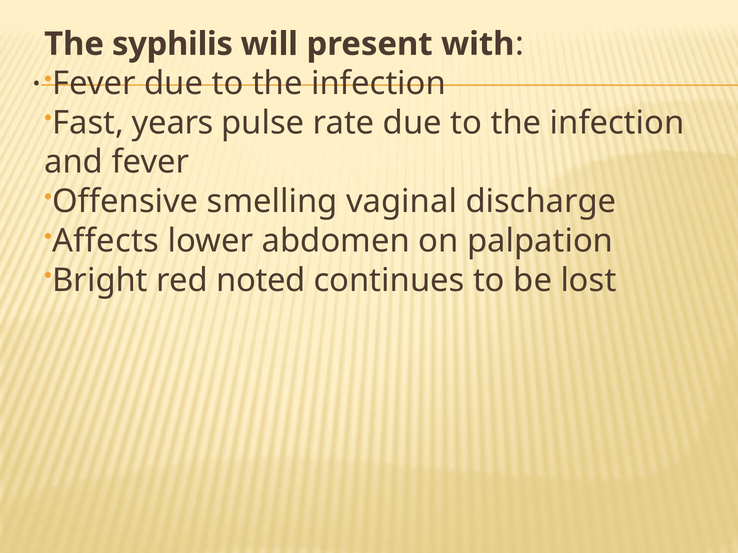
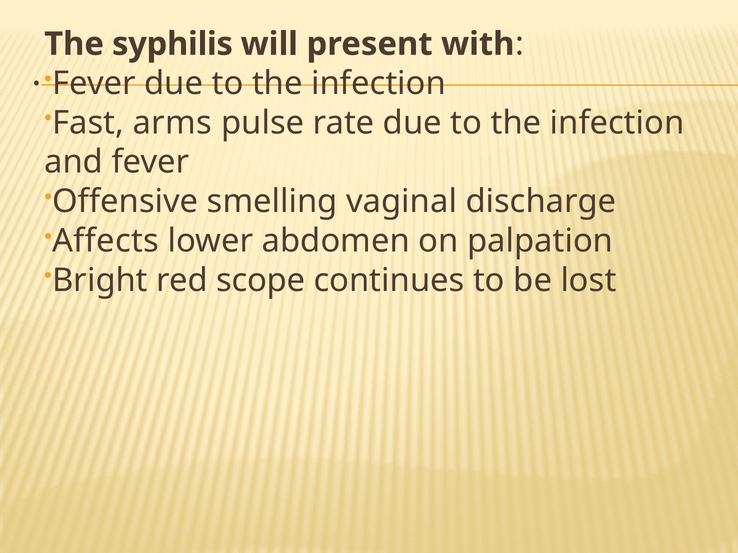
years: years -> arms (172, 123)
noted: noted -> scope (261, 280)
